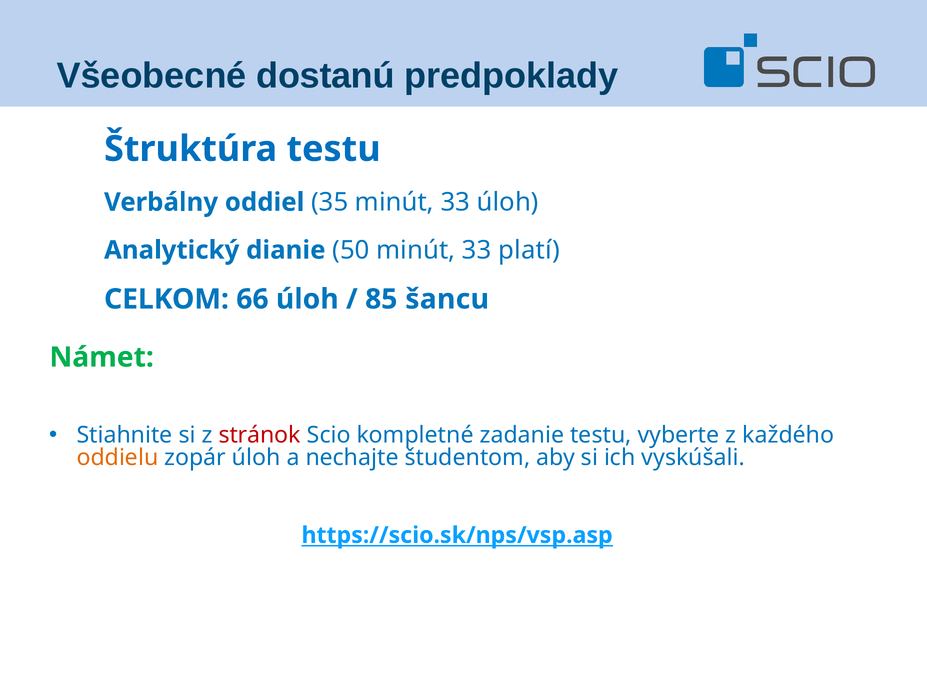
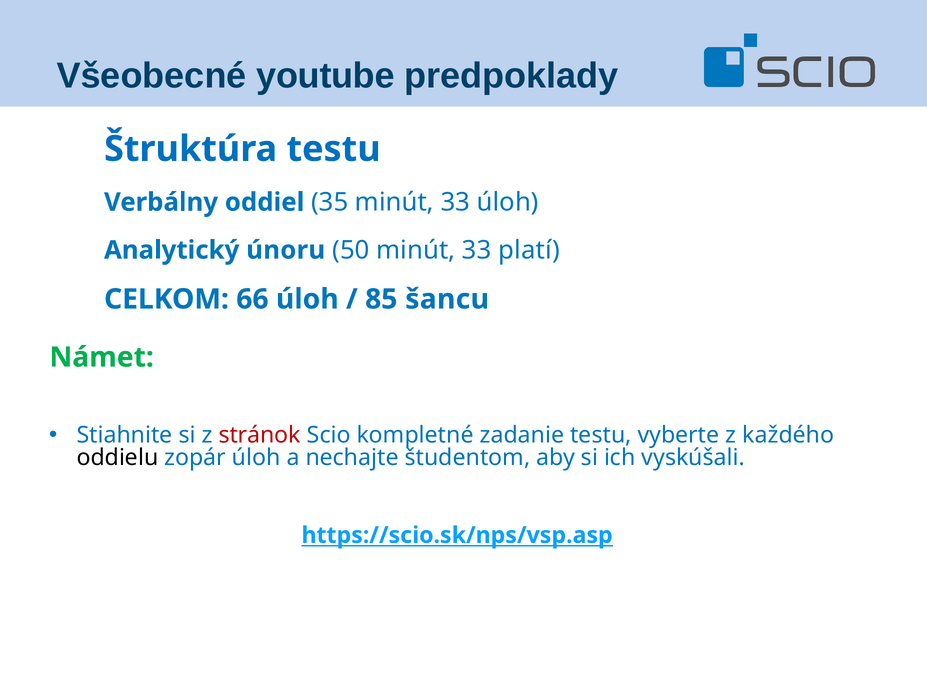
dostanú: dostanú -> youtube (326, 76)
dianie: dianie -> únoru (286, 250)
oddielu colour: orange -> black (117, 458)
